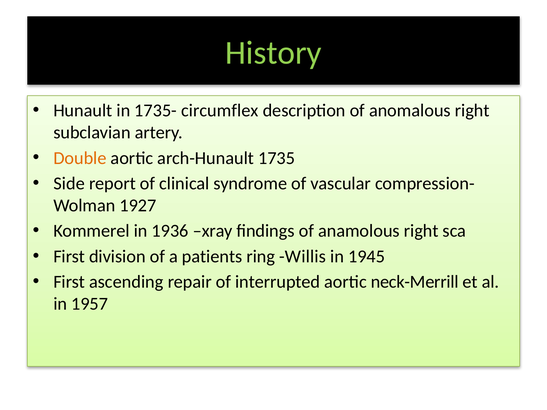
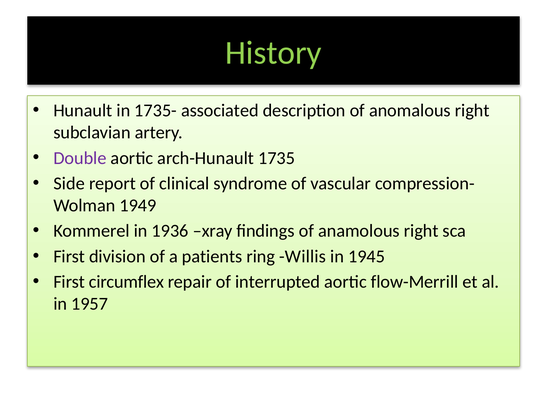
circumflex: circumflex -> associated (220, 111)
Double colour: orange -> purple (80, 158)
1927: 1927 -> 1949 (138, 205)
ascending: ascending -> circumflex (126, 282)
neck-Merrill: neck-Merrill -> flow-Merrill (415, 282)
